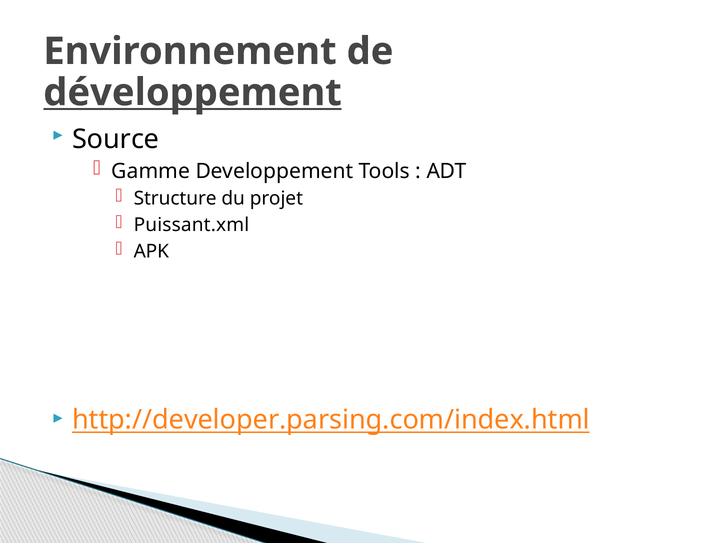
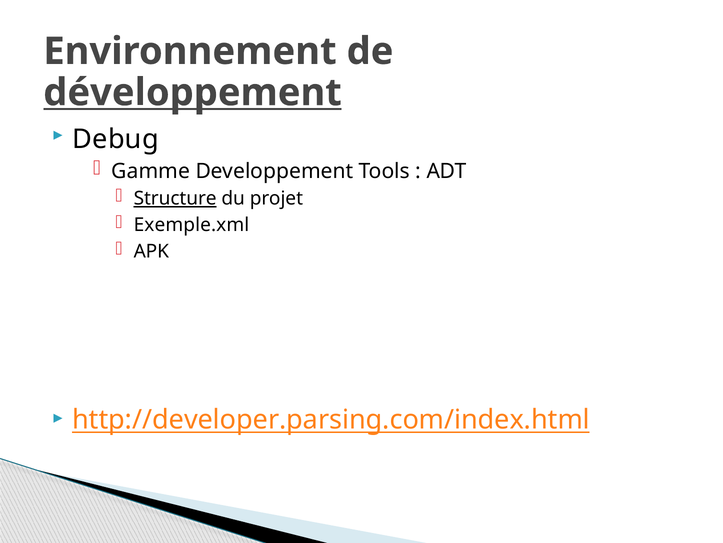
Source: Source -> Debug (116, 139)
Structure underline: none -> present (175, 198)
Puissant.xml: Puissant.xml -> Exemple.xml (191, 225)
